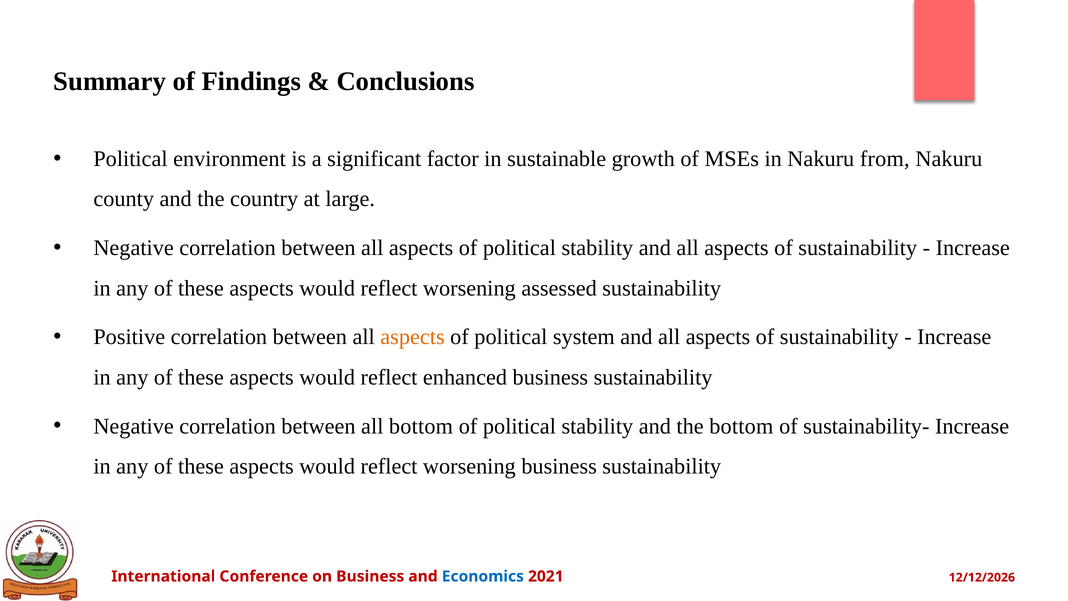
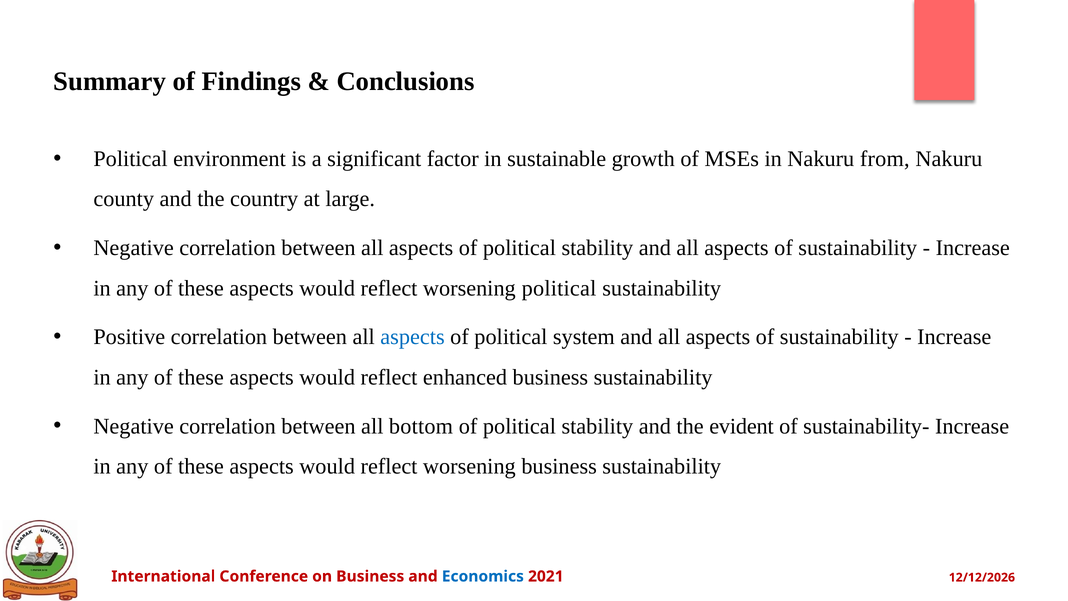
worsening assessed: assessed -> political (559, 288)
aspects colour: orange -> blue (413, 337)
the bottom: bottom -> evident (741, 426)
